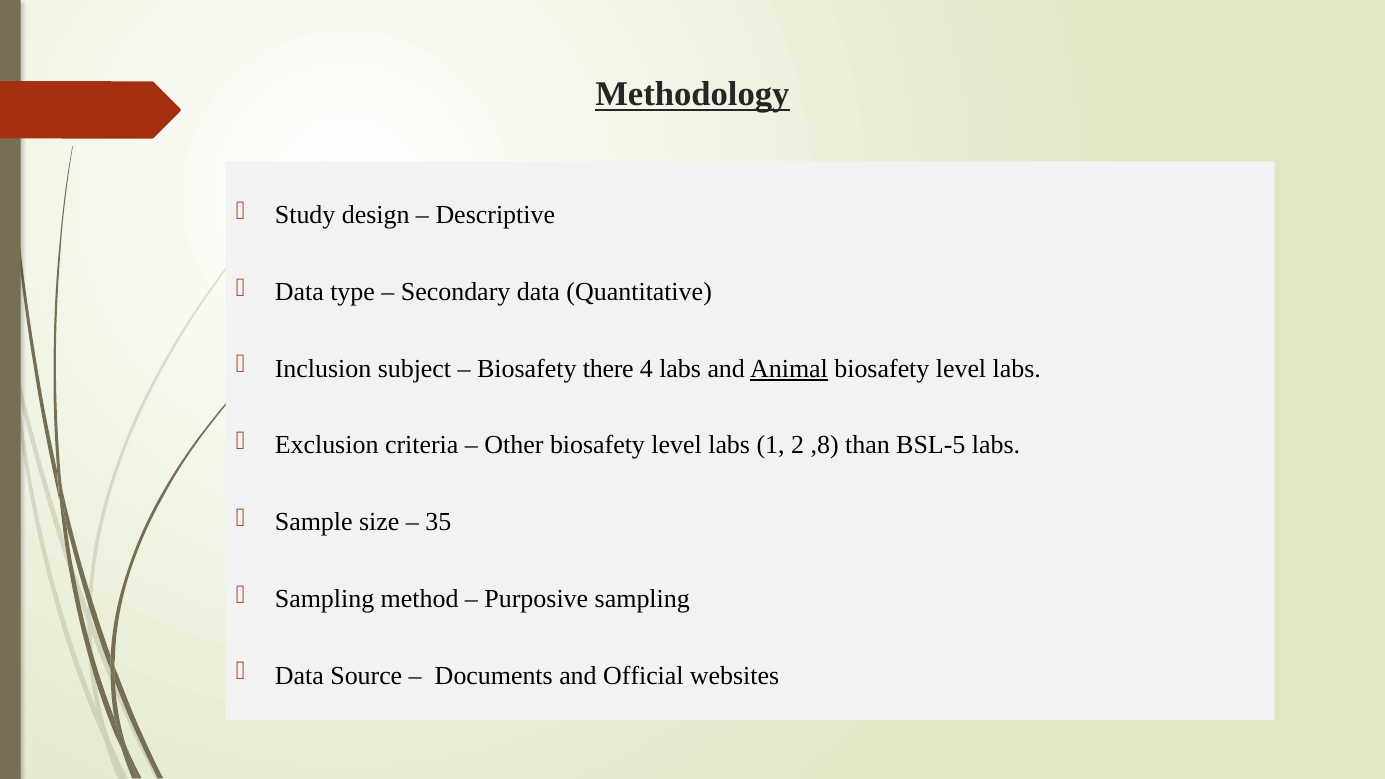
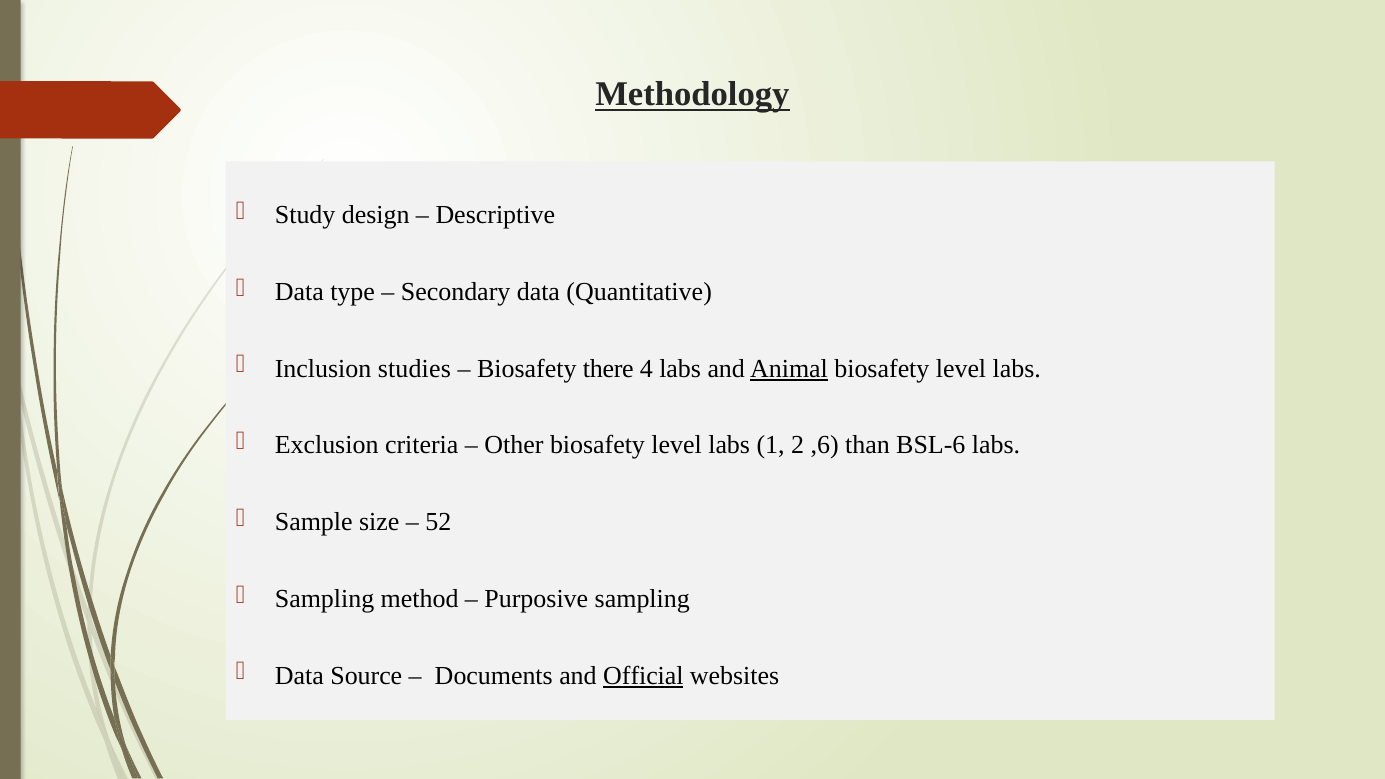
subject: subject -> studies (414, 369)
,8: ,8 -> ,6 (825, 445)
BSL-5: BSL-5 -> BSL-6 (931, 445)
35: 35 -> 52 (438, 522)
Official underline: none -> present (643, 676)
